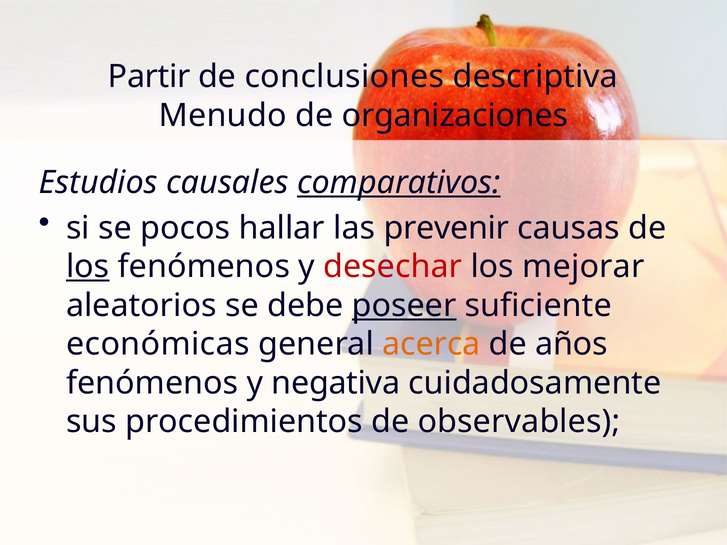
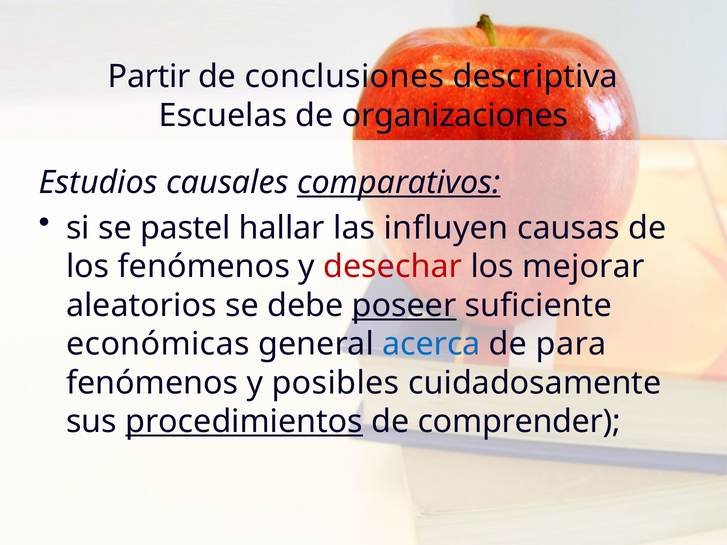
Menudo: Menudo -> Escuelas (223, 116)
pocos: pocos -> pastel (185, 228)
prevenir: prevenir -> influyen (446, 228)
los underline: present -> none (88, 267)
acerca colour: orange -> blue (431, 344)
años: años -> para (571, 344)
negativa: negativa -> posibles (336, 383)
procedimientos underline: none -> present (244, 422)
observables: observables -> comprender (519, 422)
